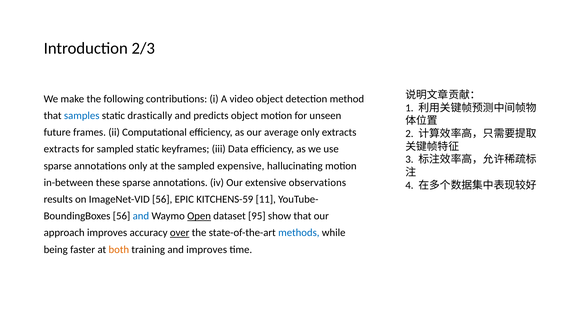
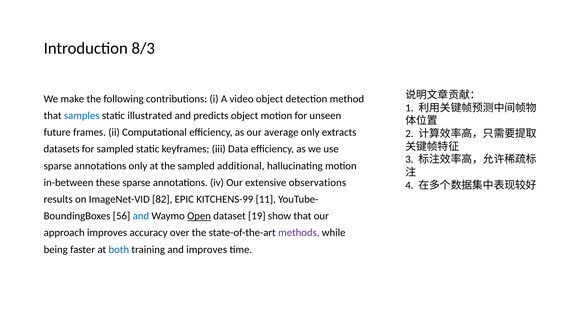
2/3: 2/3 -> 8/3 (143, 48)
drastically: drastically -> illustrated (150, 116)
extracts: extracts -> datasets (62, 149)
expensive: expensive -> additional (241, 166)
ImageNet-VID 56: 56 -> 82 (162, 200)
KITCHENS-59: KITCHENS-59 -> KITCHENS-99 (225, 200)
95: 95 -> 19 (257, 216)
over underline: present -> none (180, 233)
methods colour: blue -> purple (299, 233)
both colour: orange -> blue (119, 250)
